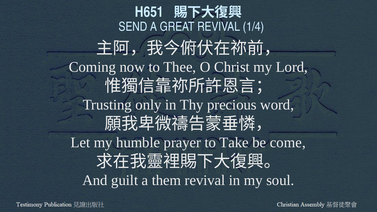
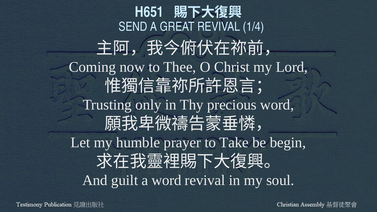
come: come -> begin (288, 143)
a them: them -> word (167, 180)
